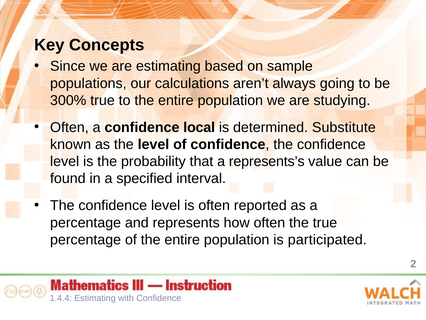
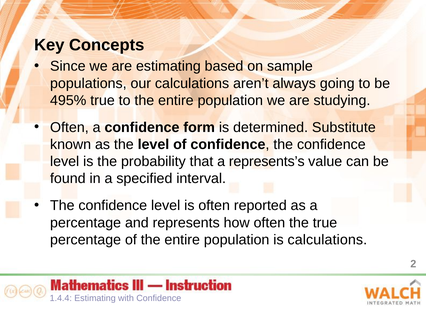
300%: 300% -> 495% (68, 100)
local: local -> form (199, 127)
is participated: participated -> calculations (327, 239)
